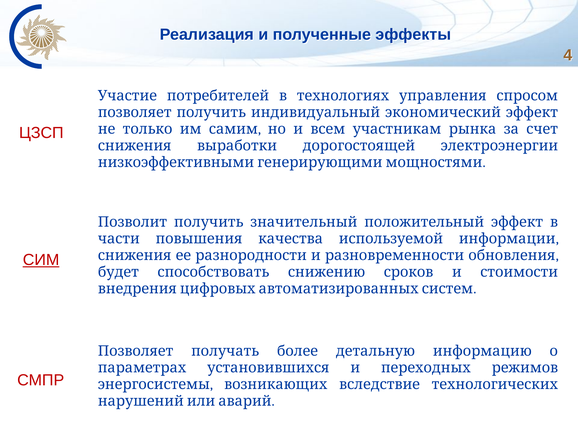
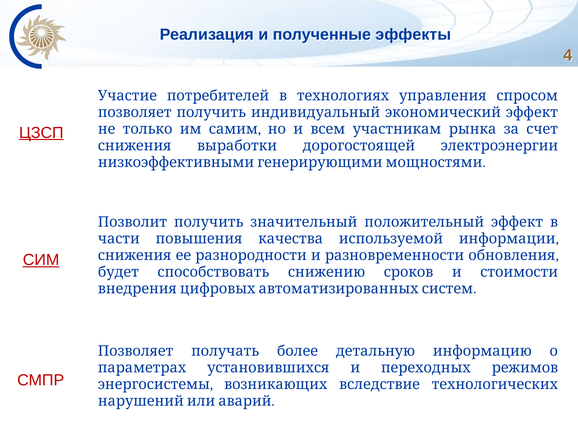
ЦЗСП underline: none -> present (41, 133)
